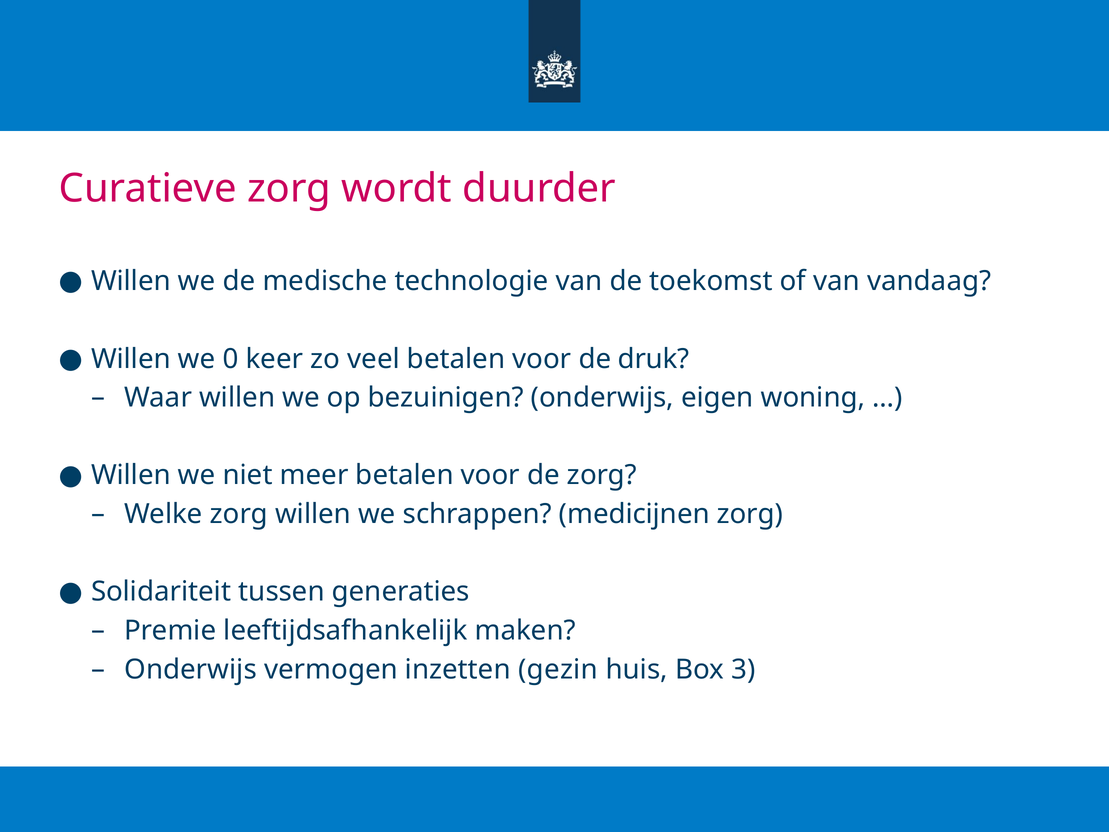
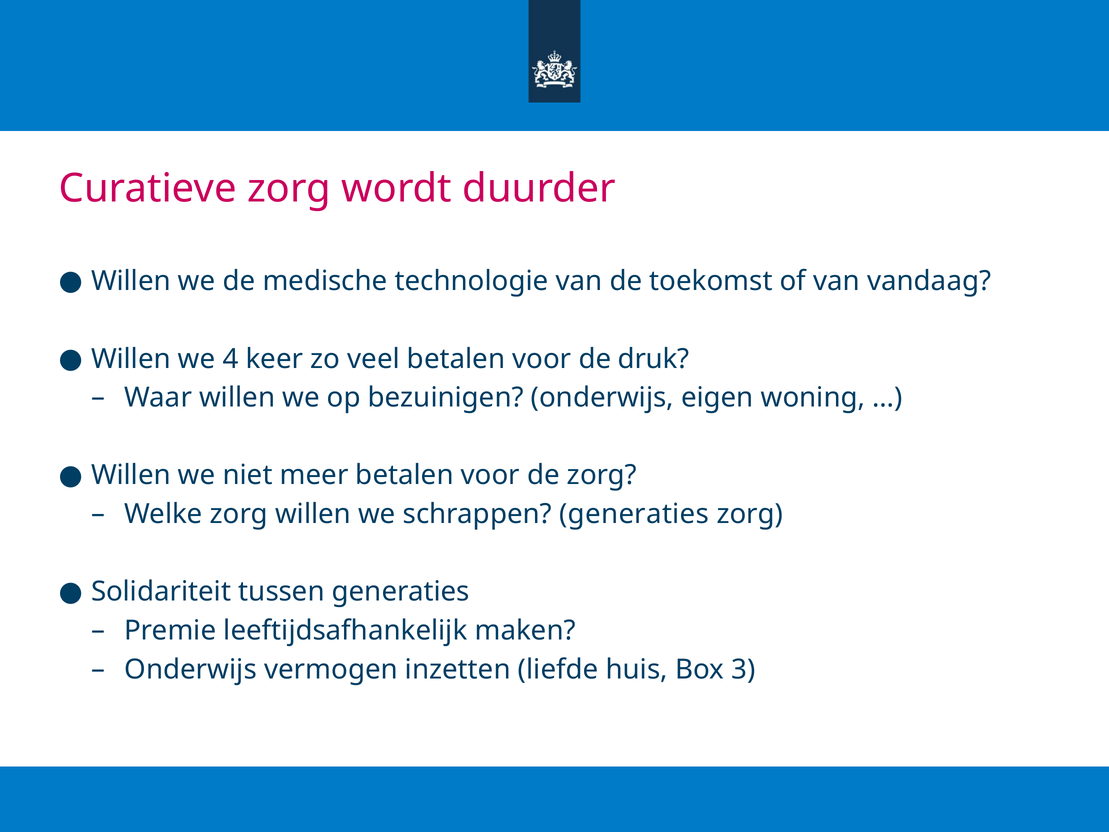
0: 0 -> 4 (231, 359)
schrappen medicijnen: medicijnen -> generaties (634, 514)
gezin: gezin -> liefde (558, 669)
